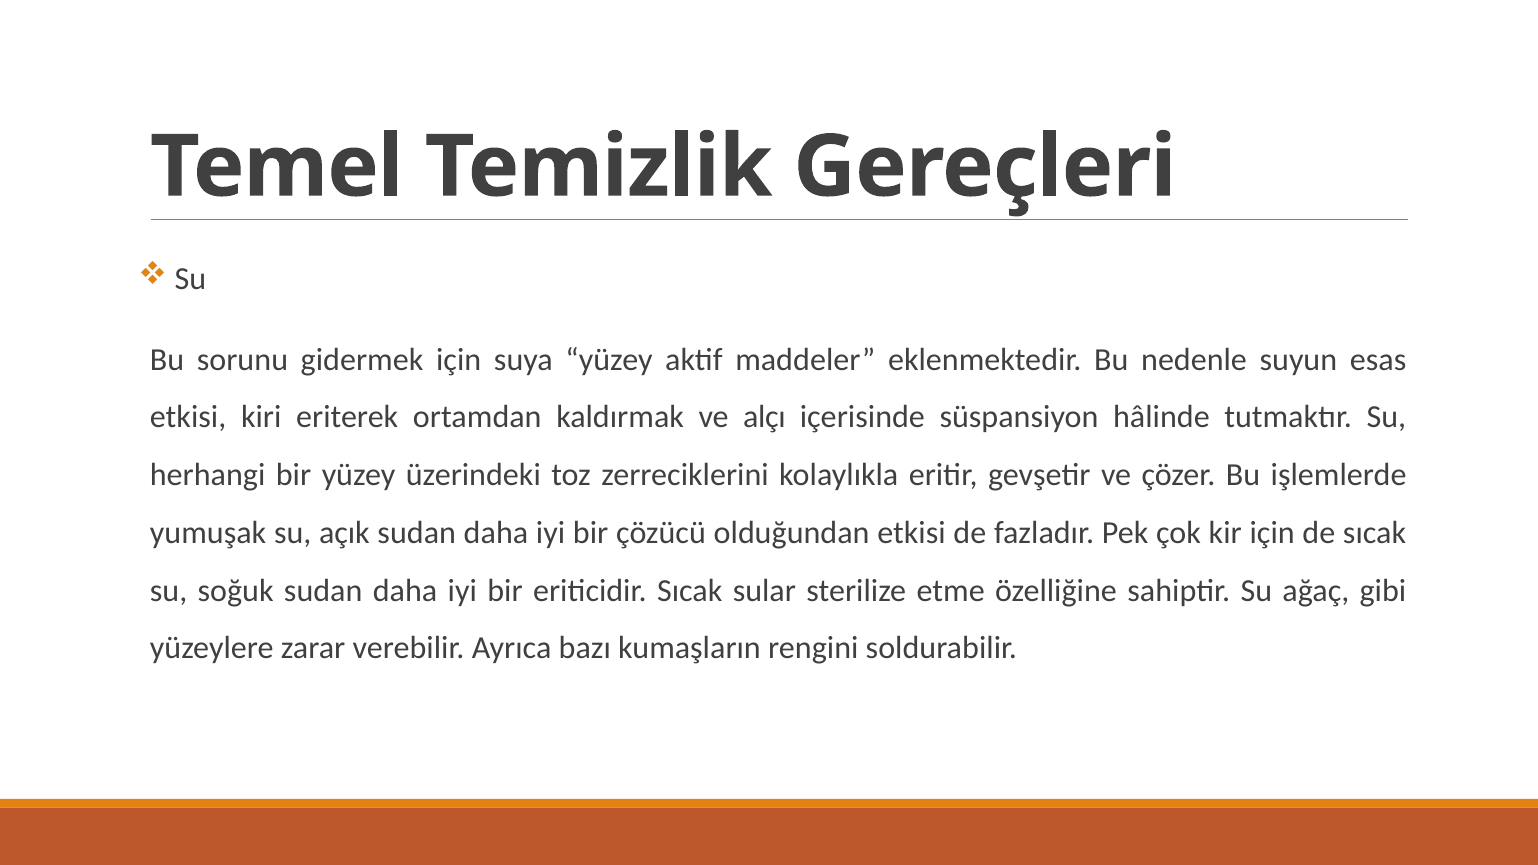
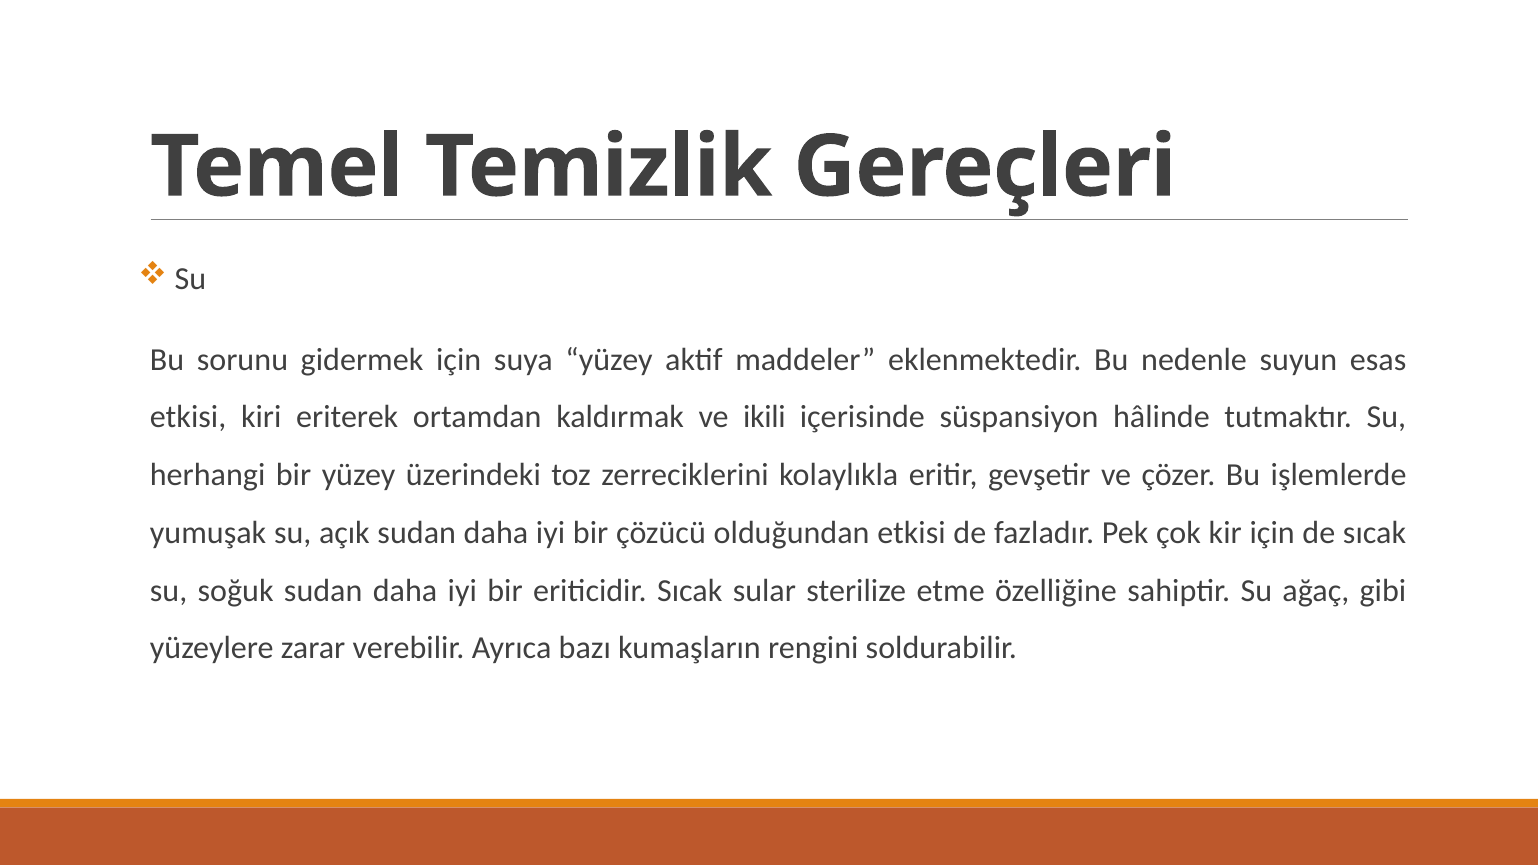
alçı: alçı -> ikili (764, 417)
